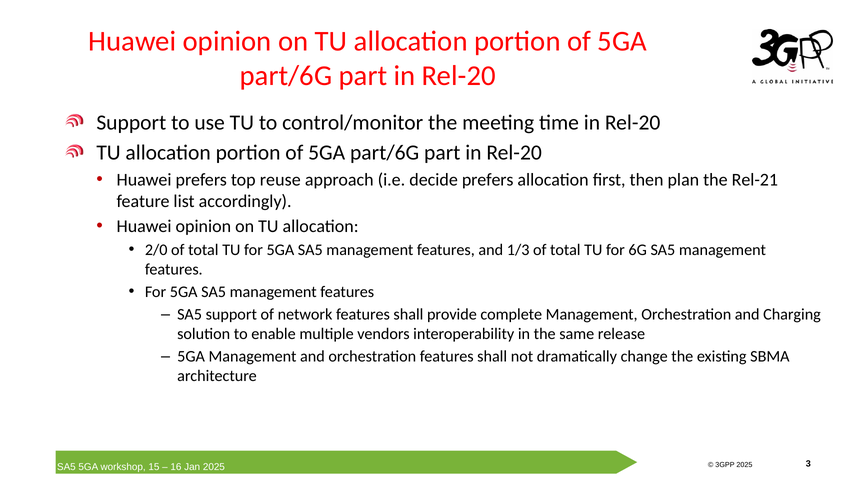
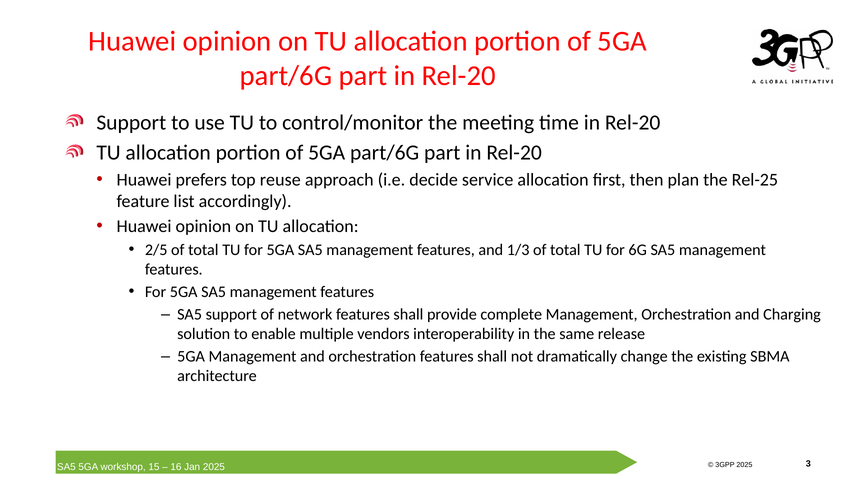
decide prefers: prefers -> service (488, 180)
Rel-21: Rel-21 -> Rel-25 (755, 180)
2/0: 2/0 -> 2/5 (156, 250)
